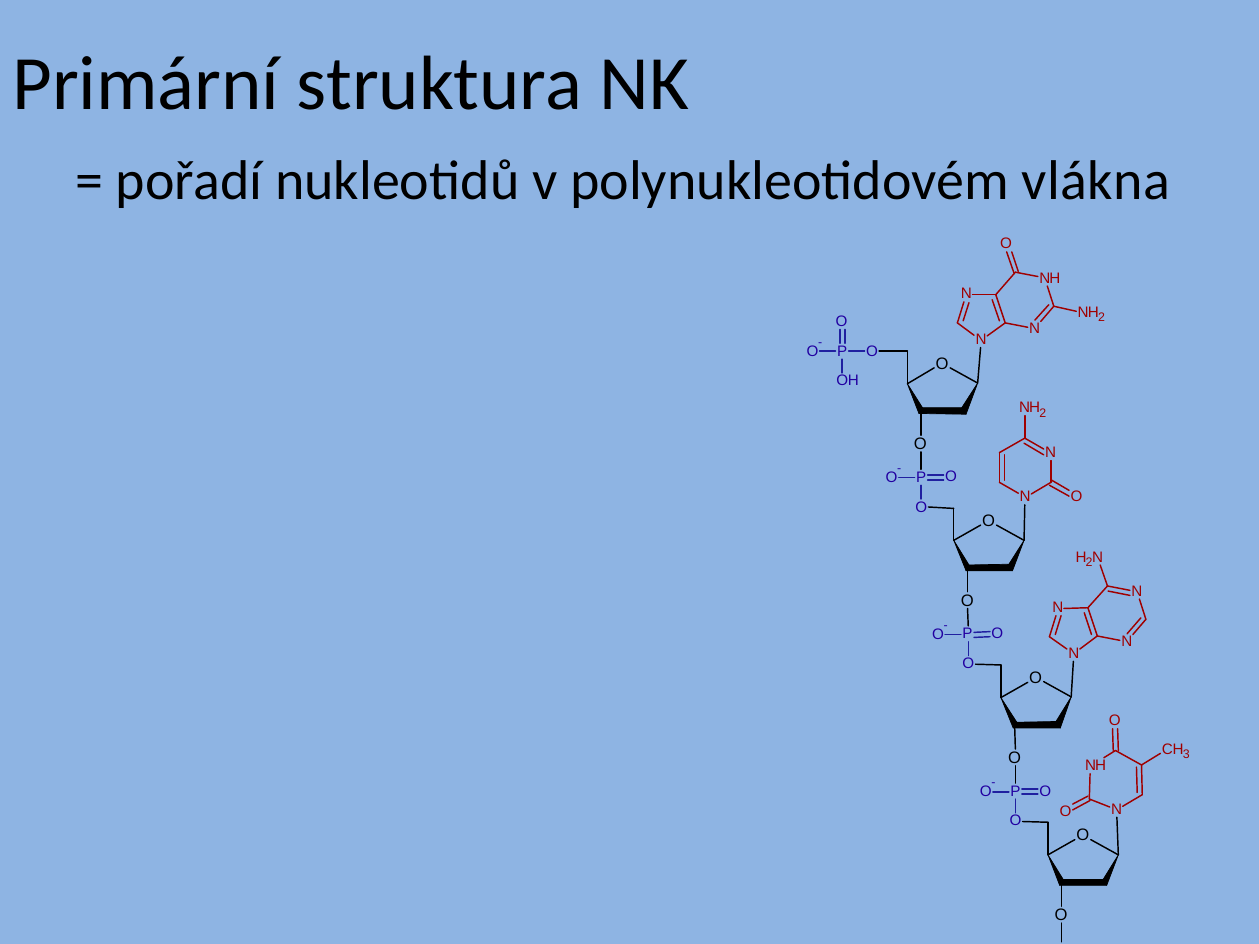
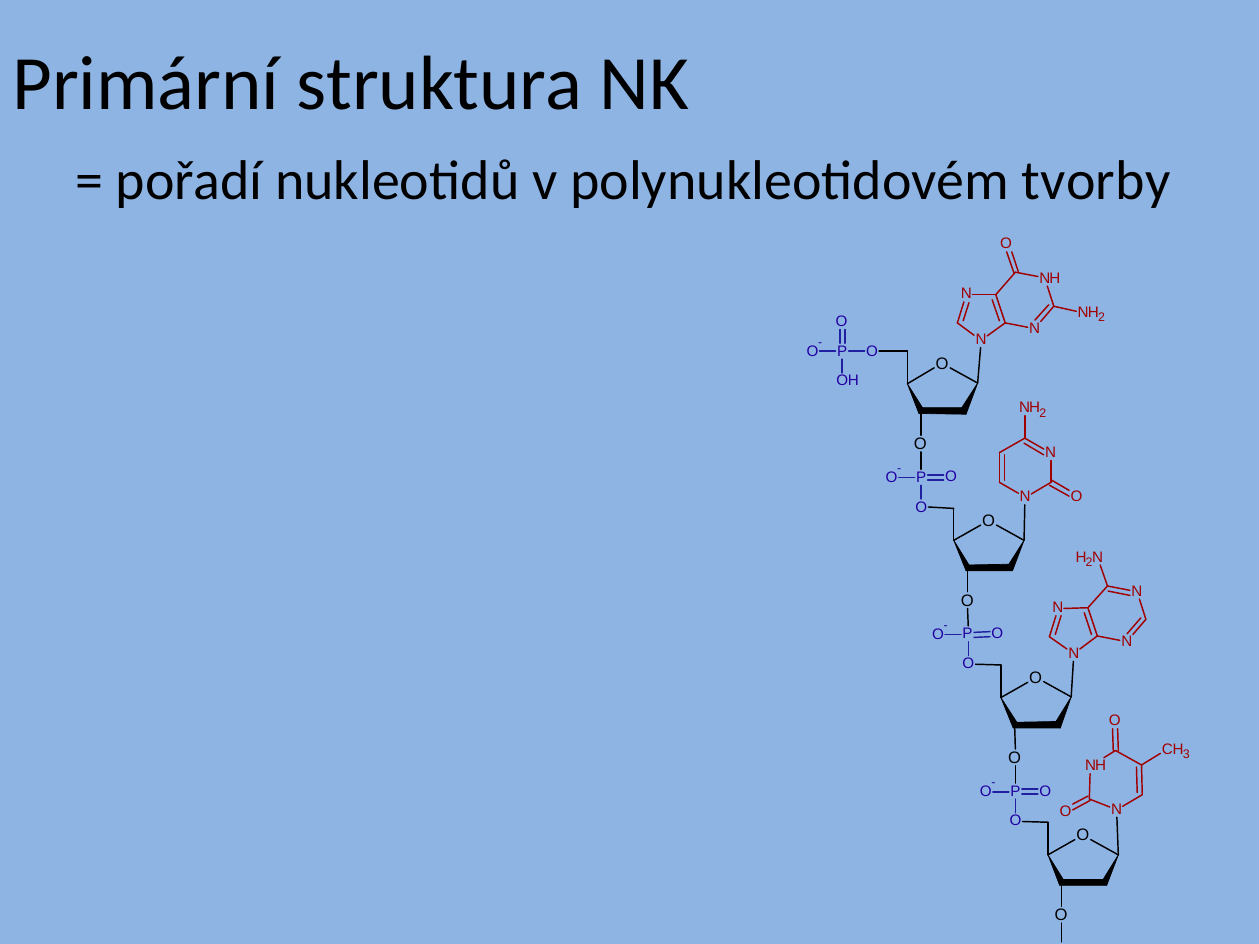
vlákna: vlákna -> tvorby (1096, 181)
